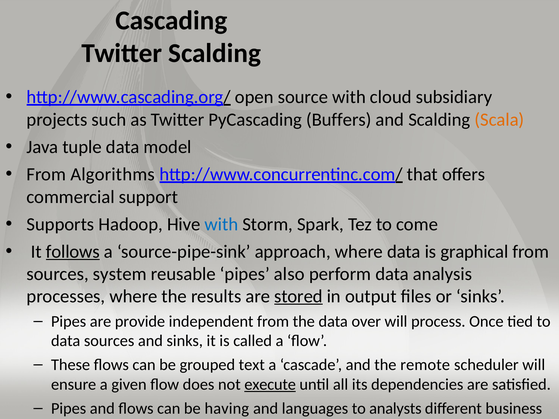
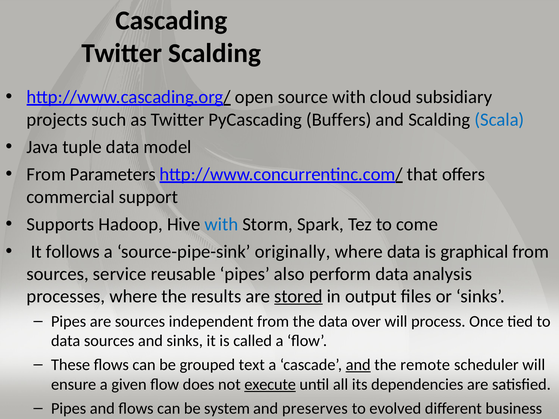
Scala colour: orange -> blue (499, 120)
Algorithms: Algorithms -> Parameters (113, 174)
follows underline: present -> none (73, 252)
approach: approach -> originally (293, 252)
system: system -> service (120, 274)
are provide: provide -> sources (140, 322)
and underline: none -> present (358, 365)
having: having -> system (227, 409)
languages: languages -> preserves (315, 409)
analysts: analysts -> evolved (395, 409)
